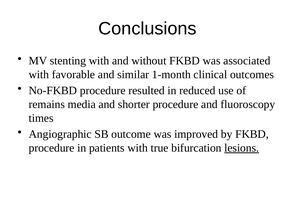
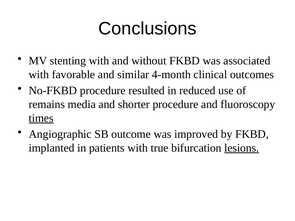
1-month: 1-month -> 4-month (171, 75)
times underline: none -> present (41, 118)
procedure: procedure -> implanted (52, 148)
